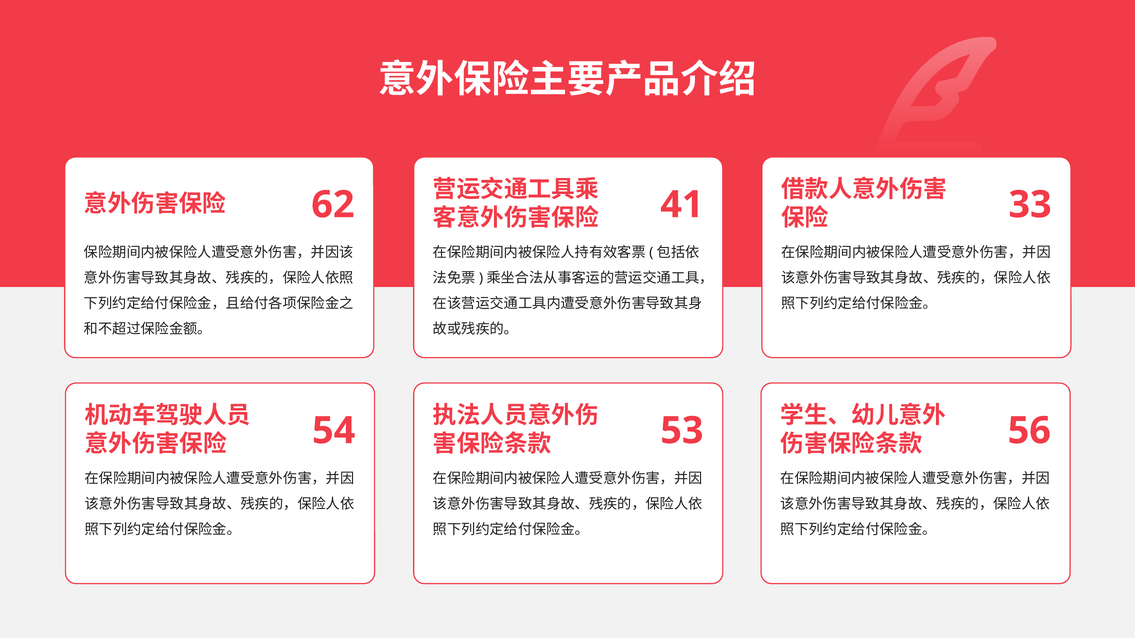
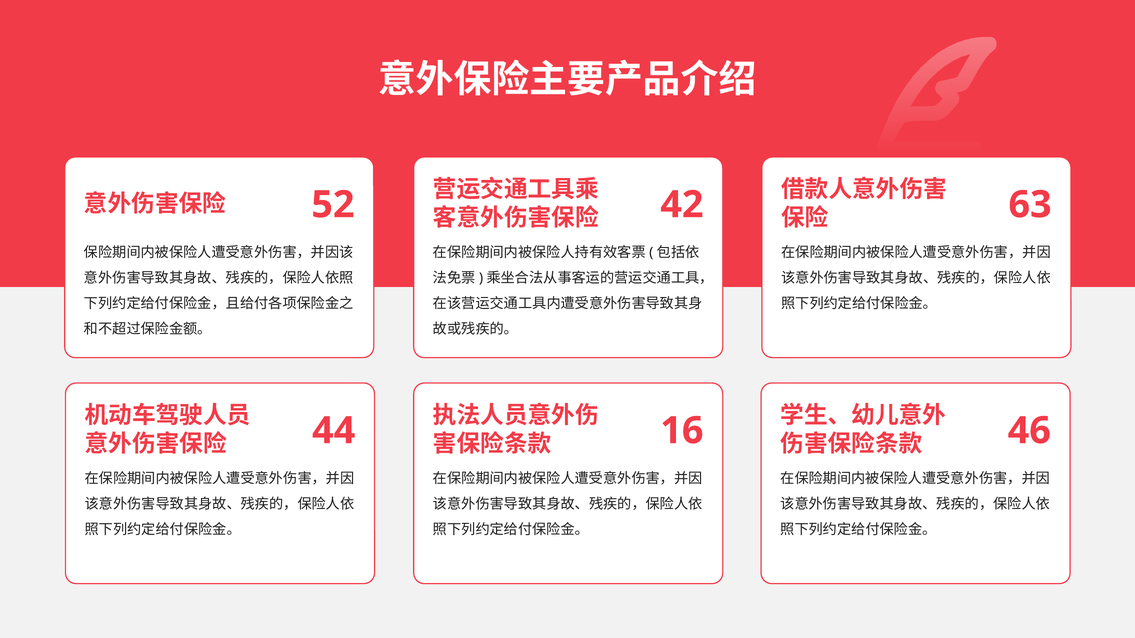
62: 62 -> 52 (333, 205)
41: 41 -> 42 (682, 205)
33: 33 -> 63 (1030, 205)
54: 54 -> 44 (334, 431)
53: 53 -> 16 (682, 431)
56: 56 -> 46 (1029, 431)
